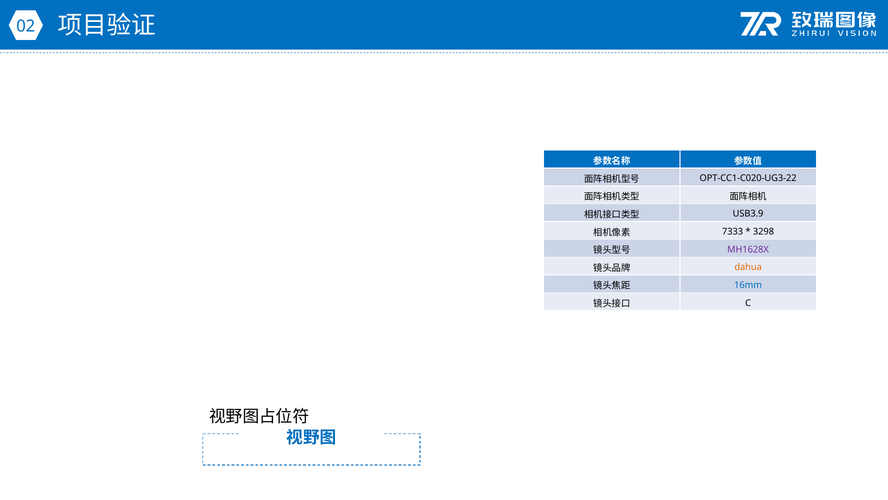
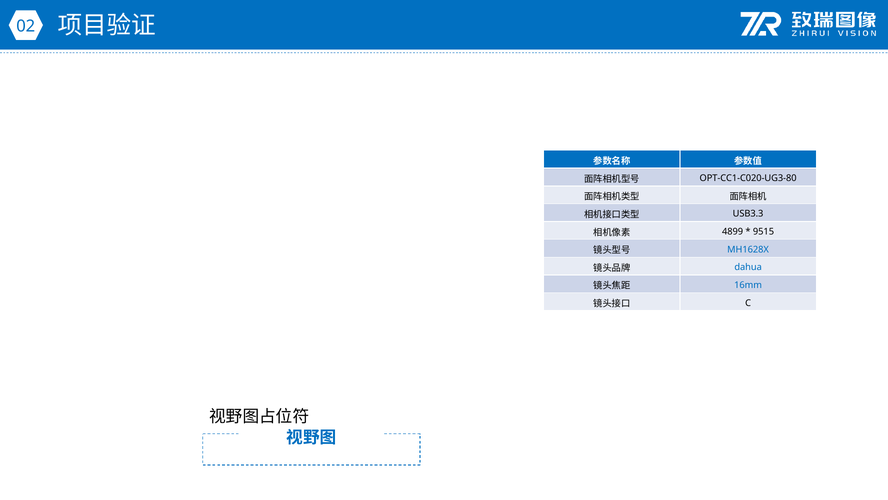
OPT-CC1-C020-UG3-22: OPT-CC1-C020-UG3-22 -> OPT-CC1-C020-UG3-80 (748, 178)
USB3.9: USB3.9 -> USB3.3 (748, 214)
7333: 7333 -> 4899 (733, 231)
3298: 3298 -> 9515 (764, 231)
MH1628X colour: purple -> blue (748, 249)
dahua colour: orange -> blue (748, 267)
